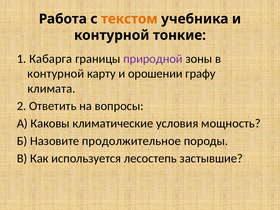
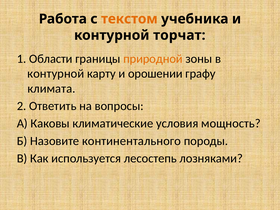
тонкие: тонкие -> торчат (179, 35)
Кабарга: Кабарга -> Области (51, 59)
природной colour: purple -> orange (153, 59)
продолжительное: продолжительное -> континентального (131, 141)
застывшие: застывшие -> лозняками (211, 158)
